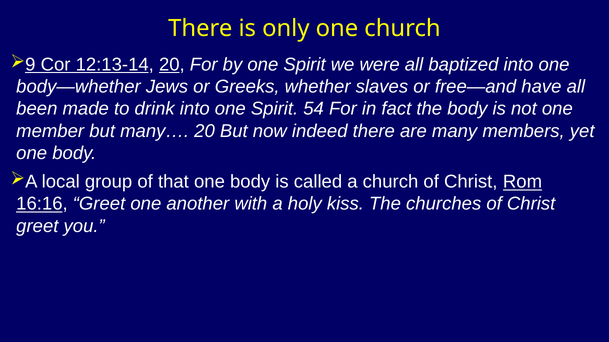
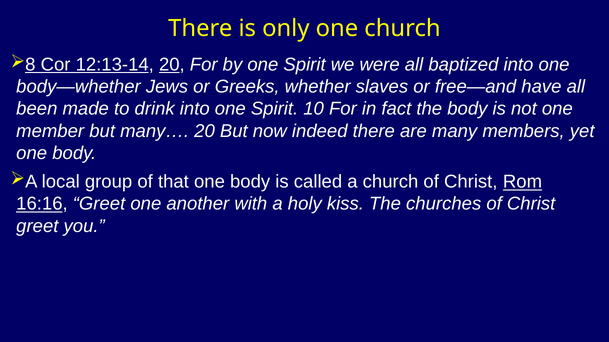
9: 9 -> 8 (30, 65)
54: 54 -> 10 (314, 109)
